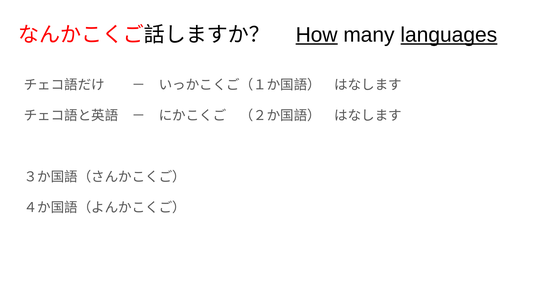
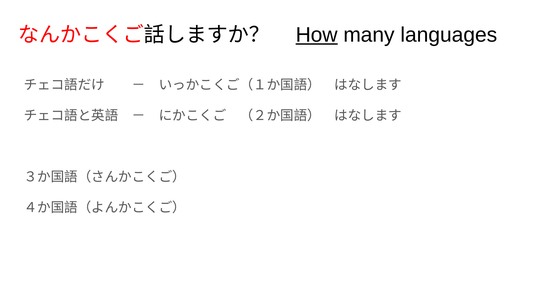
languages underline: present -> none (449, 35)
